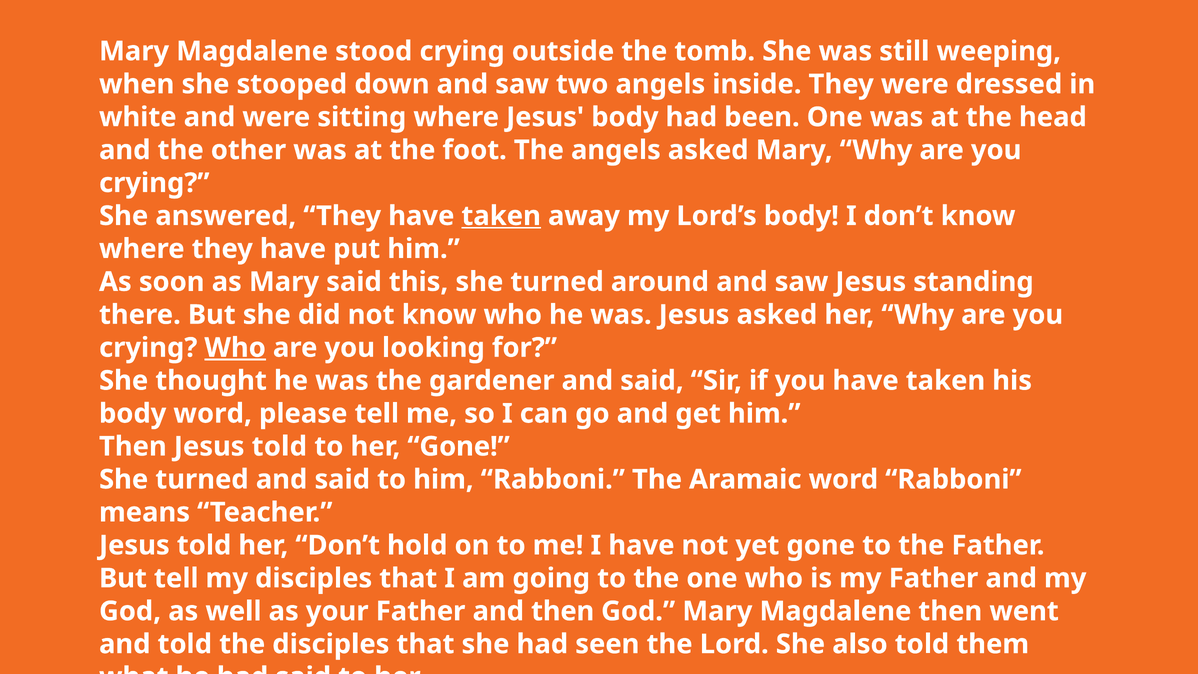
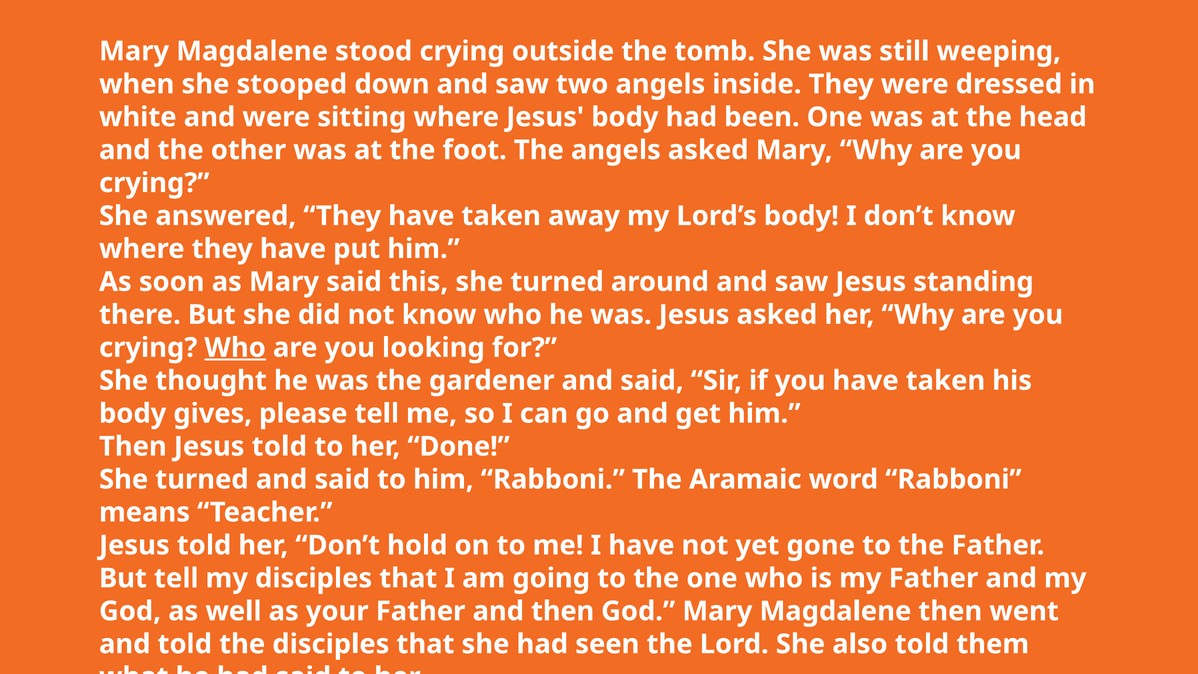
taken underline: present -> none (501, 216)
body word: word -> gives (213, 414)
her Gone: Gone -> Done (459, 446)
